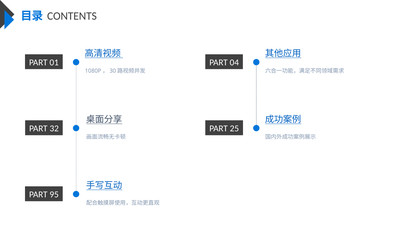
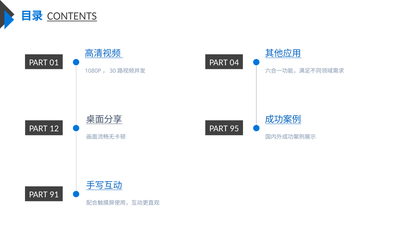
CONTENTS underline: none -> present (72, 16)
32: 32 -> 12 (54, 128)
25: 25 -> 95 (234, 128)
95: 95 -> 91 (54, 194)
